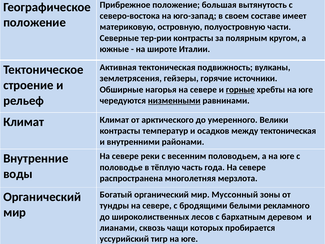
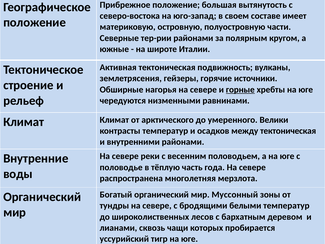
тер-рии контрасты: контрасты -> районами (193, 38)
низменными underline: present -> none (174, 101)
белыми рекламного: рекламного -> температур (286, 205)
